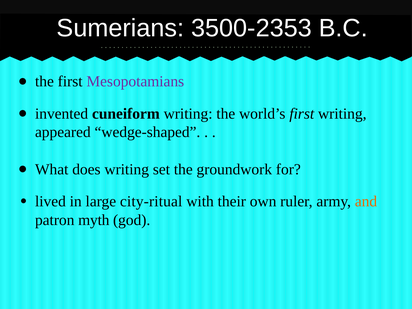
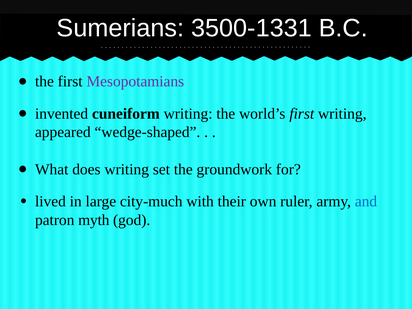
3500-2353: 3500-2353 -> 3500-1331 (251, 28)
city-ritual: city-ritual -> city-much (151, 201)
and colour: orange -> blue (366, 201)
